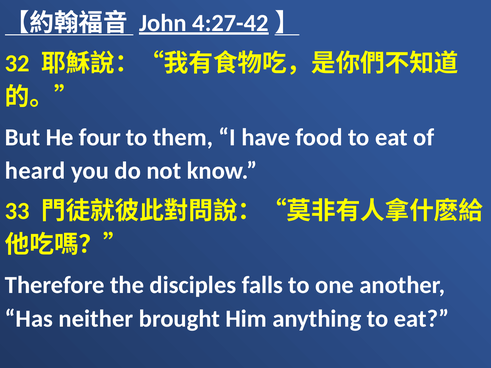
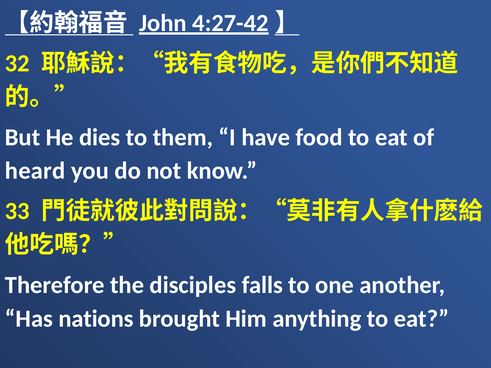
four: four -> dies (100, 137)
neither: neither -> nations (96, 319)
